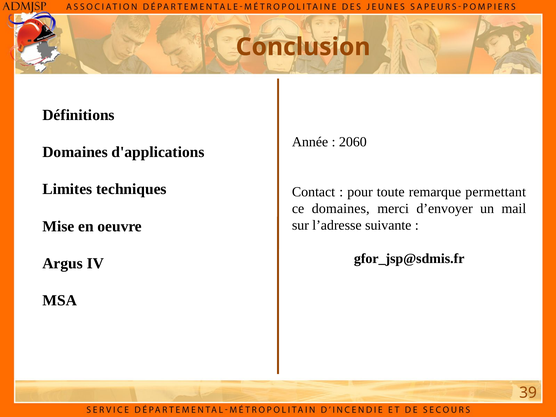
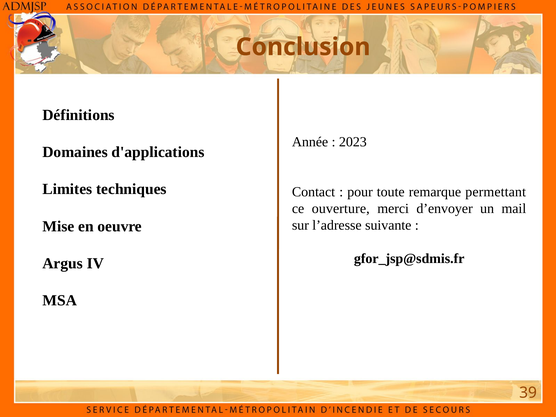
2060: 2060 -> 2023 (353, 142)
ce domaines: domaines -> ouverture (341, 208)
